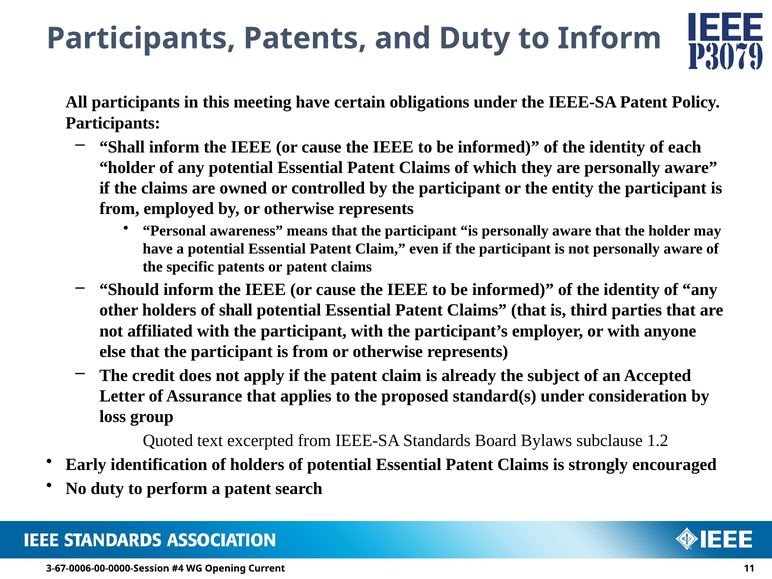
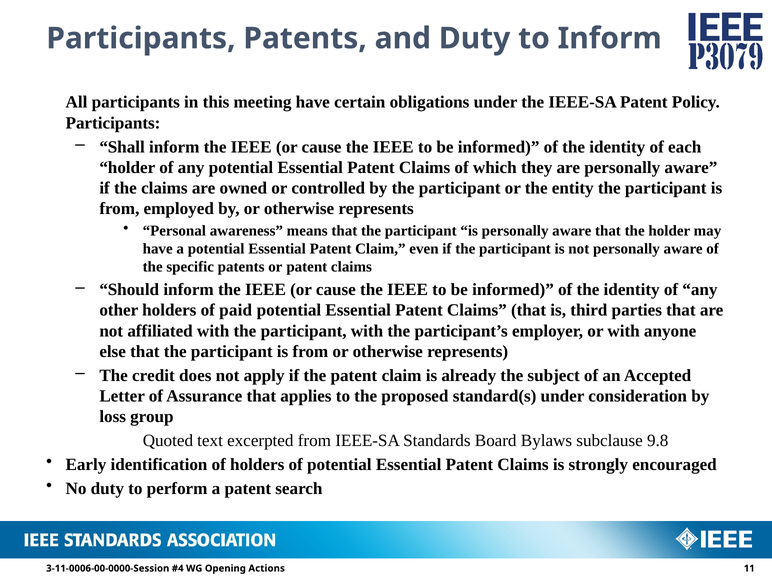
of shall: shall -> paid (236, 310)
1.2: 1.2 -> 9.8 (658, 441)
3-67-0006-00-0000-Session: 3-67-0006-00-0000-Session -> 3-11-0006-00-0000-Session (108, 568)
Current: Current -> Actions (267, 568)
